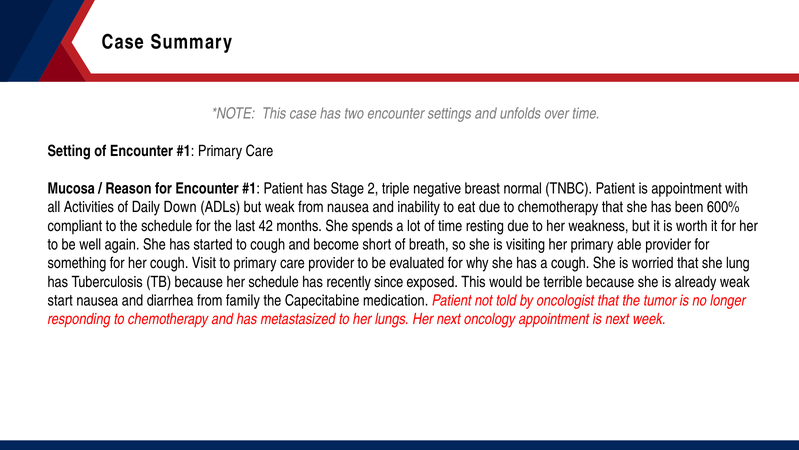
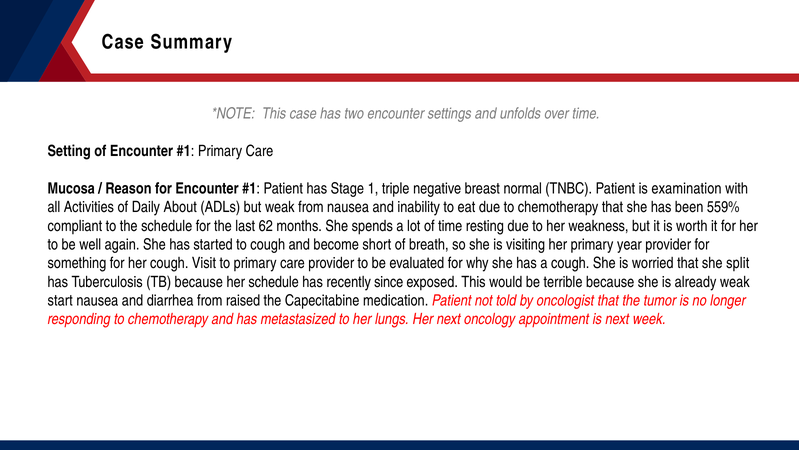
2: 2 -> 1 (373, 188)
is appointment: appointment -> examination (687, 188)
Down: Down -> About (180, 207)
600%: 600% -> 559% (723, 207)
42: 42 -> 62 (266, 226)
able: able -> year (629, 244)
lung: lung -> split (738, 263)
family: family -> raised (243, 300)
